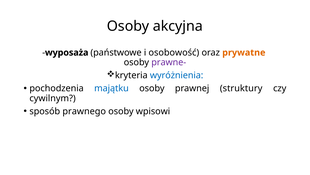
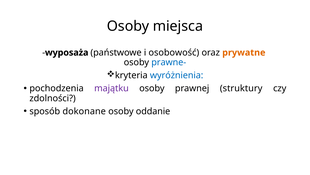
akcyjna: akcyjna -> miejsca (178, 26)
prawne- colour: purple -> blue (169, 62)
majątku colour: blue -> purple (111, 88)
cywilnym: cywilnym -> zdolności (53, 98)
prawnego: prawnego -> dokonane (84, 111)
wpisowi: wpisowi -> oddanie (153, 111)
